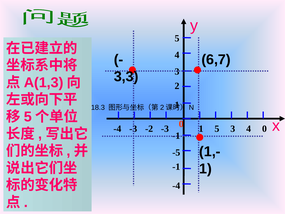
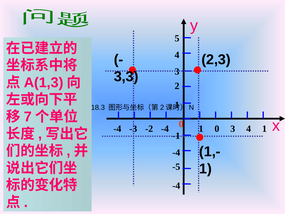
6,7: 6,7 -> 2,3 (216, 59)
5: 5 -> 7 (28, 117)
5: 5 -> 0 (217, 129)
4 0: 0 -> 1 (264, 129)
-2 -3: -3 -> -4 (165, 129)
-5: -5 -> -4 (176, 152)
-1: -1 -> -5 (176, 167)
